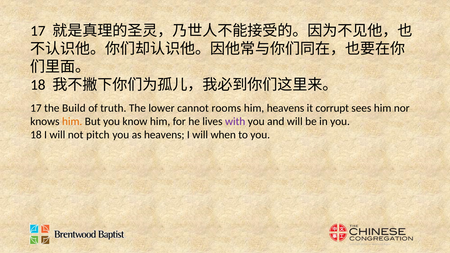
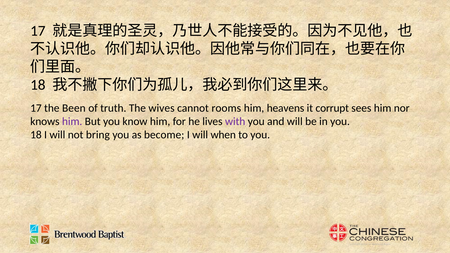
Build: Build -> Been (74, 108)
lower: lower -> wives (162, 108)
him colour: orange -> purple (72, 122)
pitch: pitch -> bring (98, 135)
as heavens: heavens -> become (164, 135)
